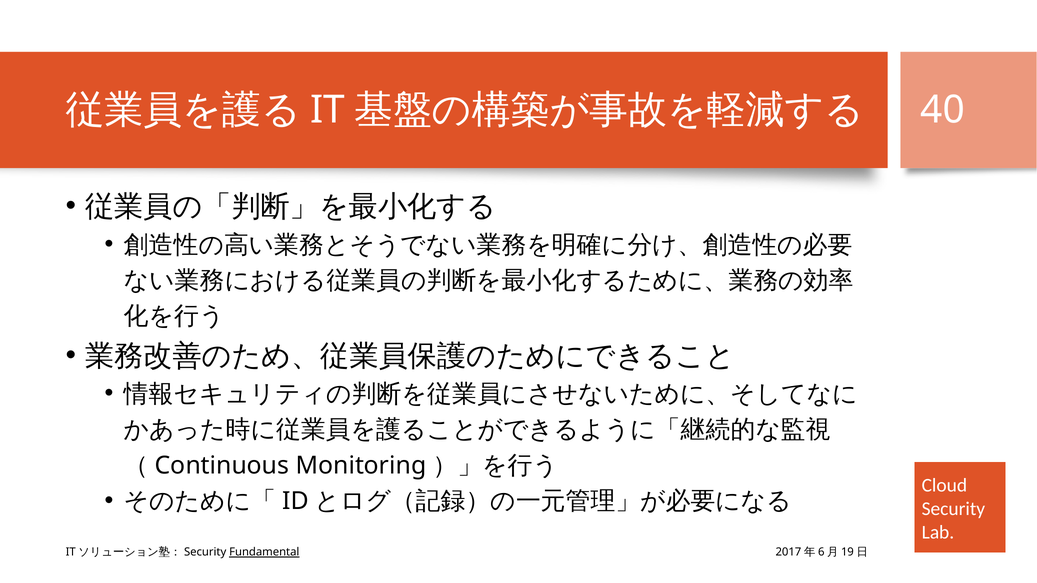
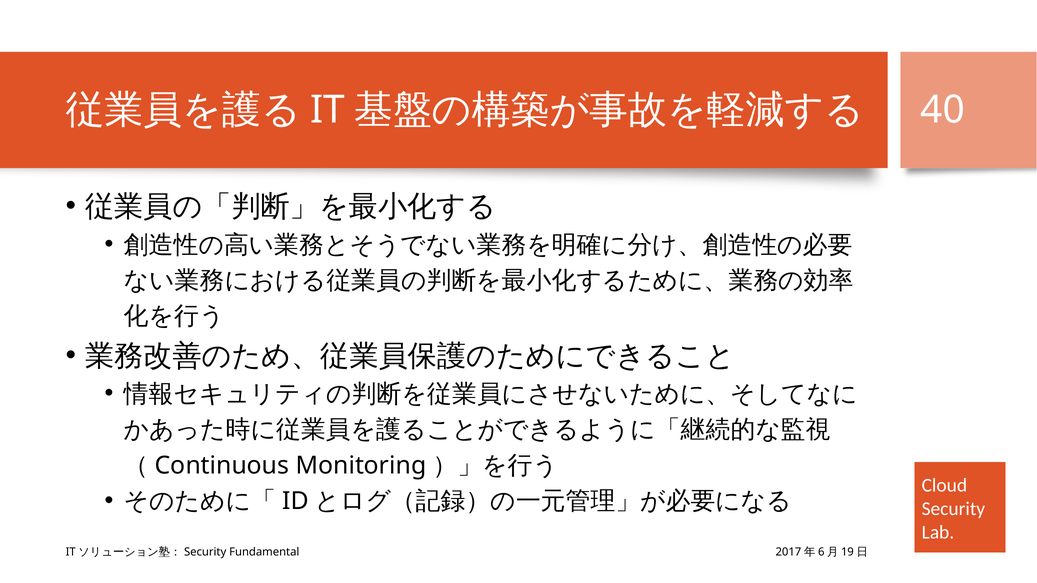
Fundamental underline: present -> none (264, 553)
